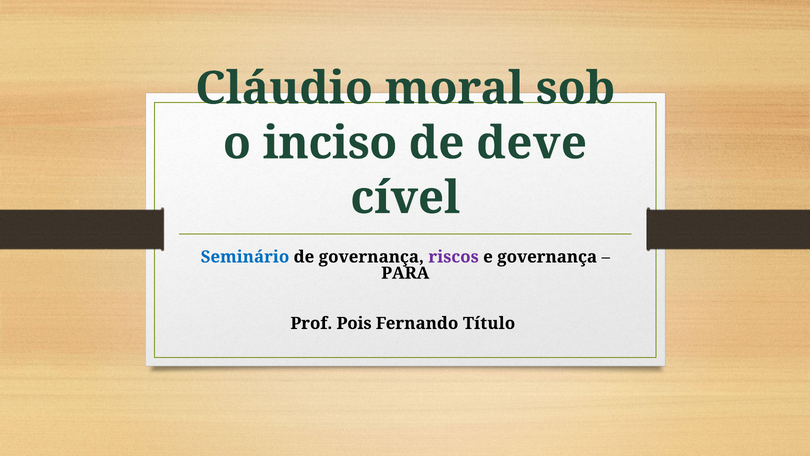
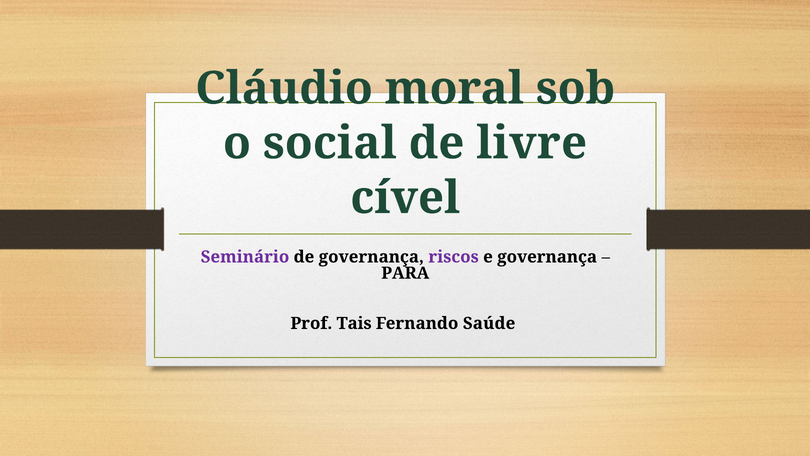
inciso: inciso -> social (330, 143)
deve: deve -> livre (532, 143)
Seminário colour: blue -> purple (245, 257)
Pois: Pois -> Tais (354, 323)
Título: Título -> Saúde (489, 323)
